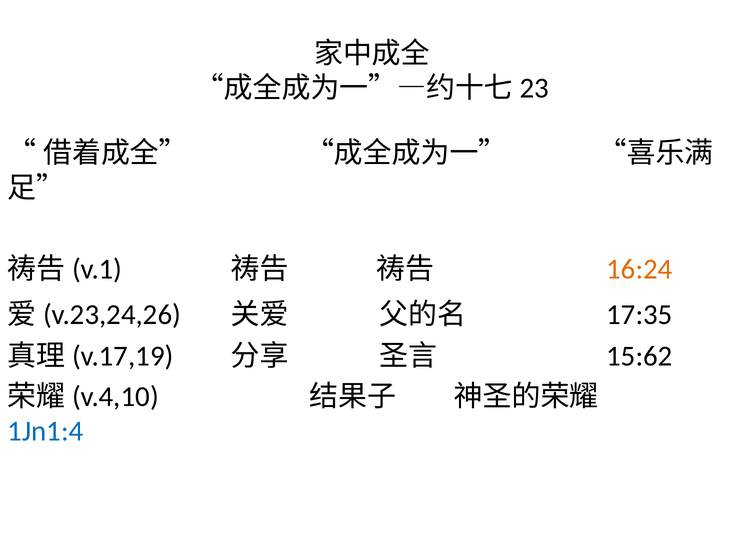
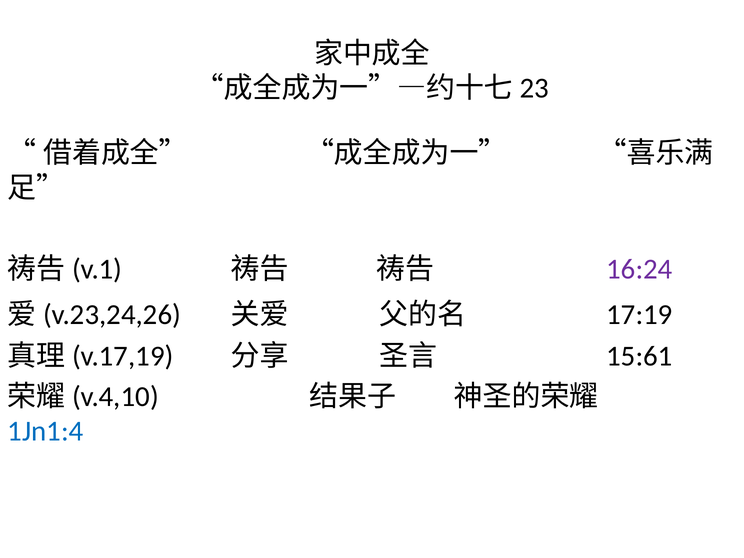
16:24 colour: orange -> purple (639, 269)
17:35: 17:35 -> 17:19 (639, 315)
15:62: 15:62 -> 15:61 (639, 356)
